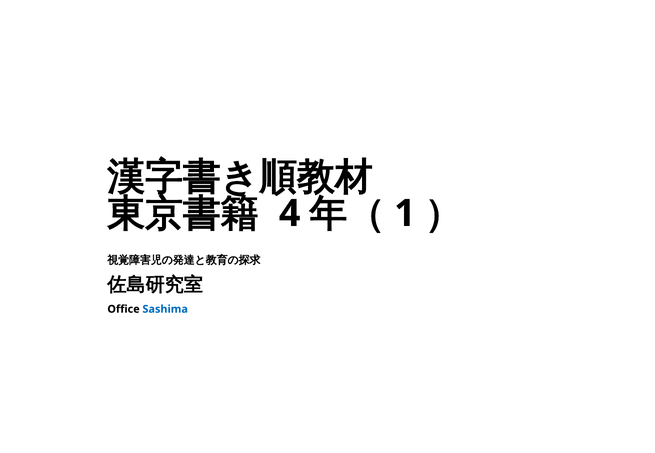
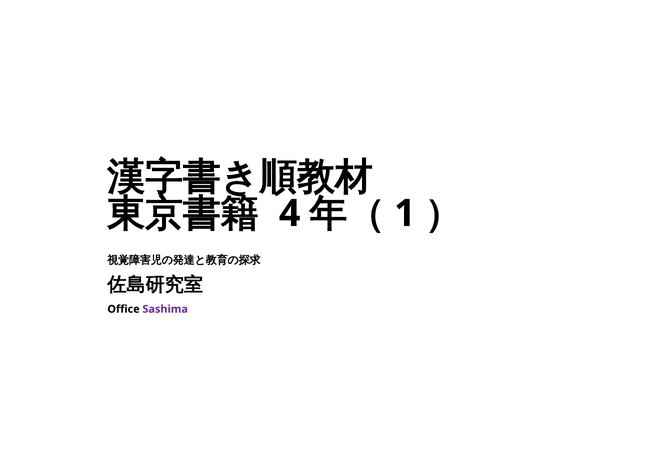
Sashima colour: blue -> purple (165, 309)
